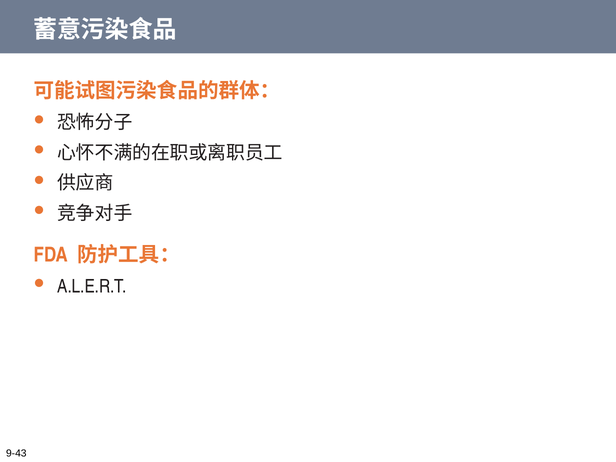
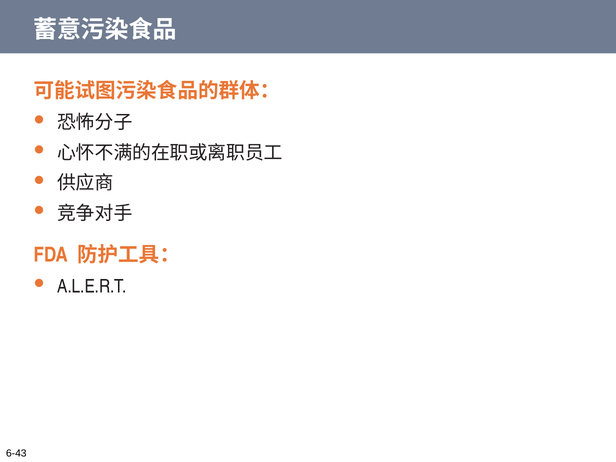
9-43: 9-43 -> 6-43 (16, 453)
